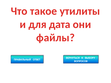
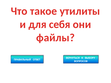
дата: дата -> себя (60, 24)
